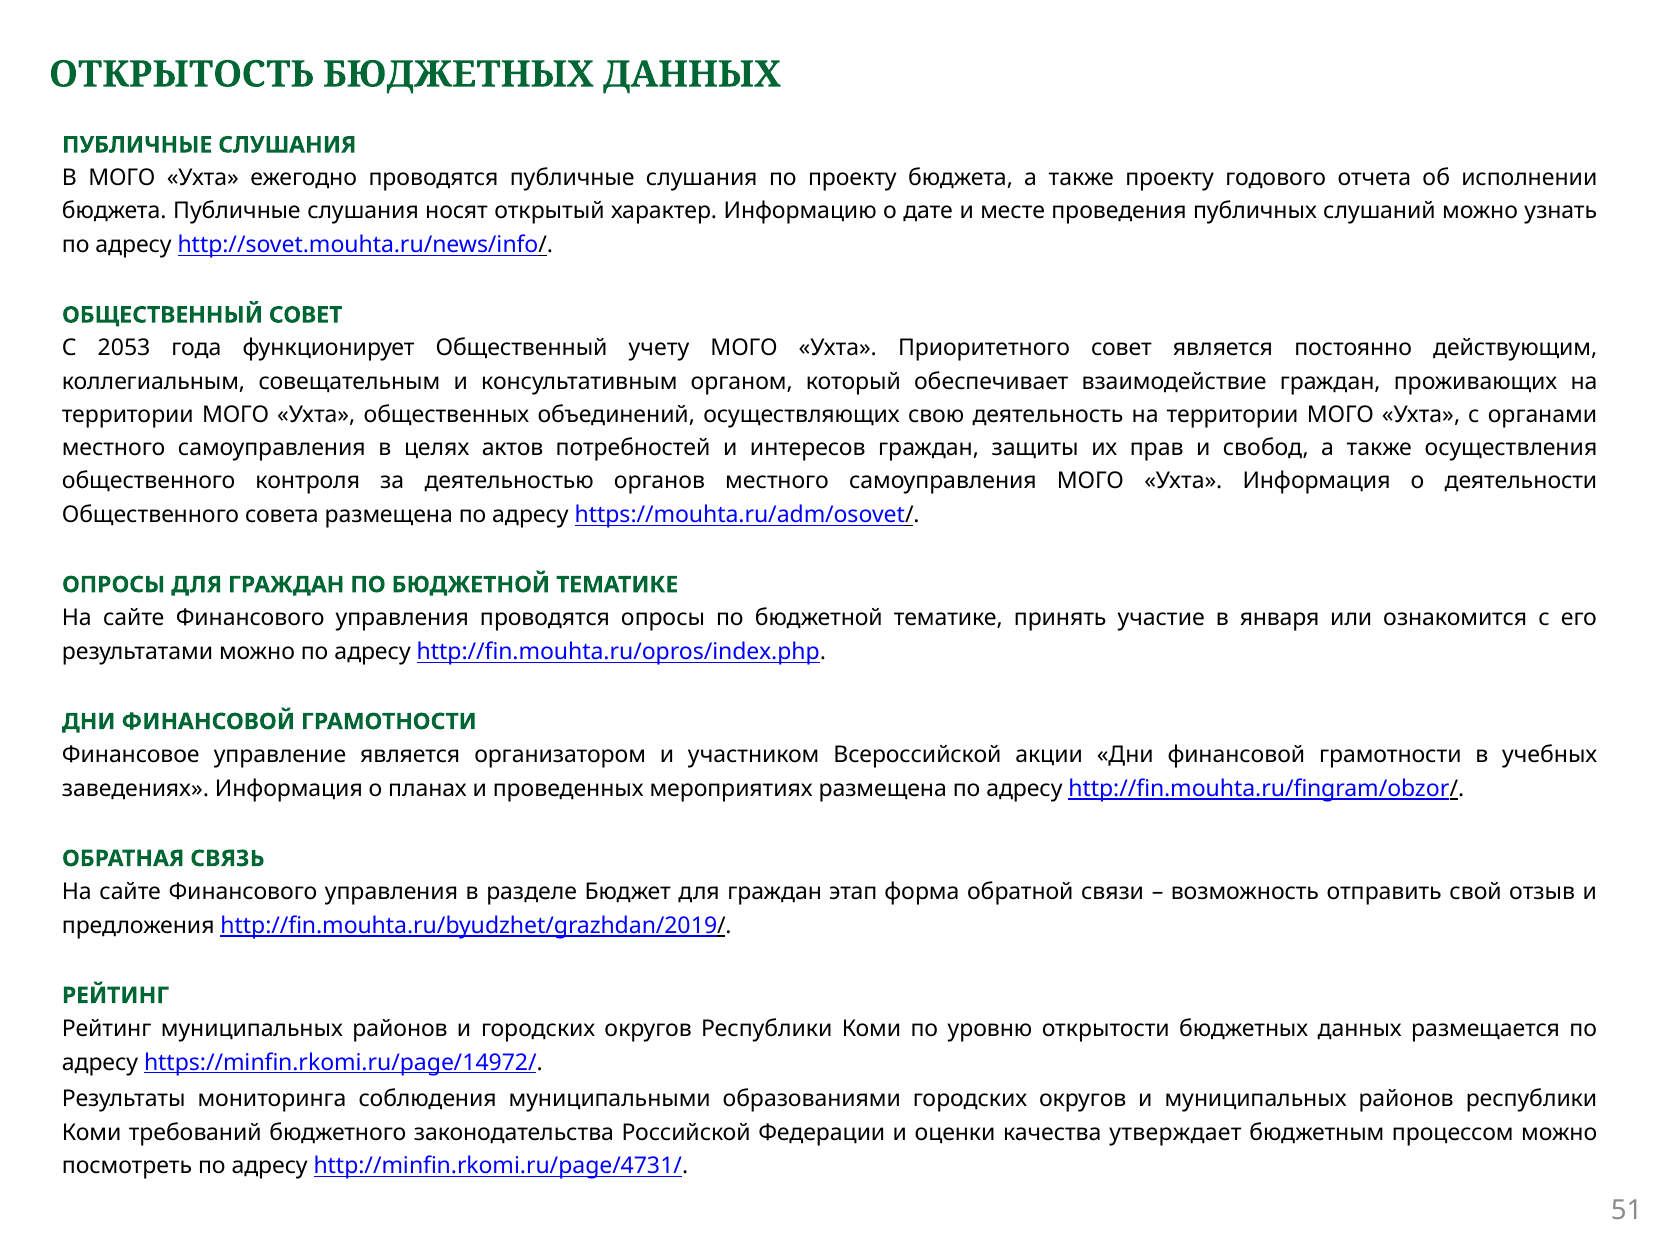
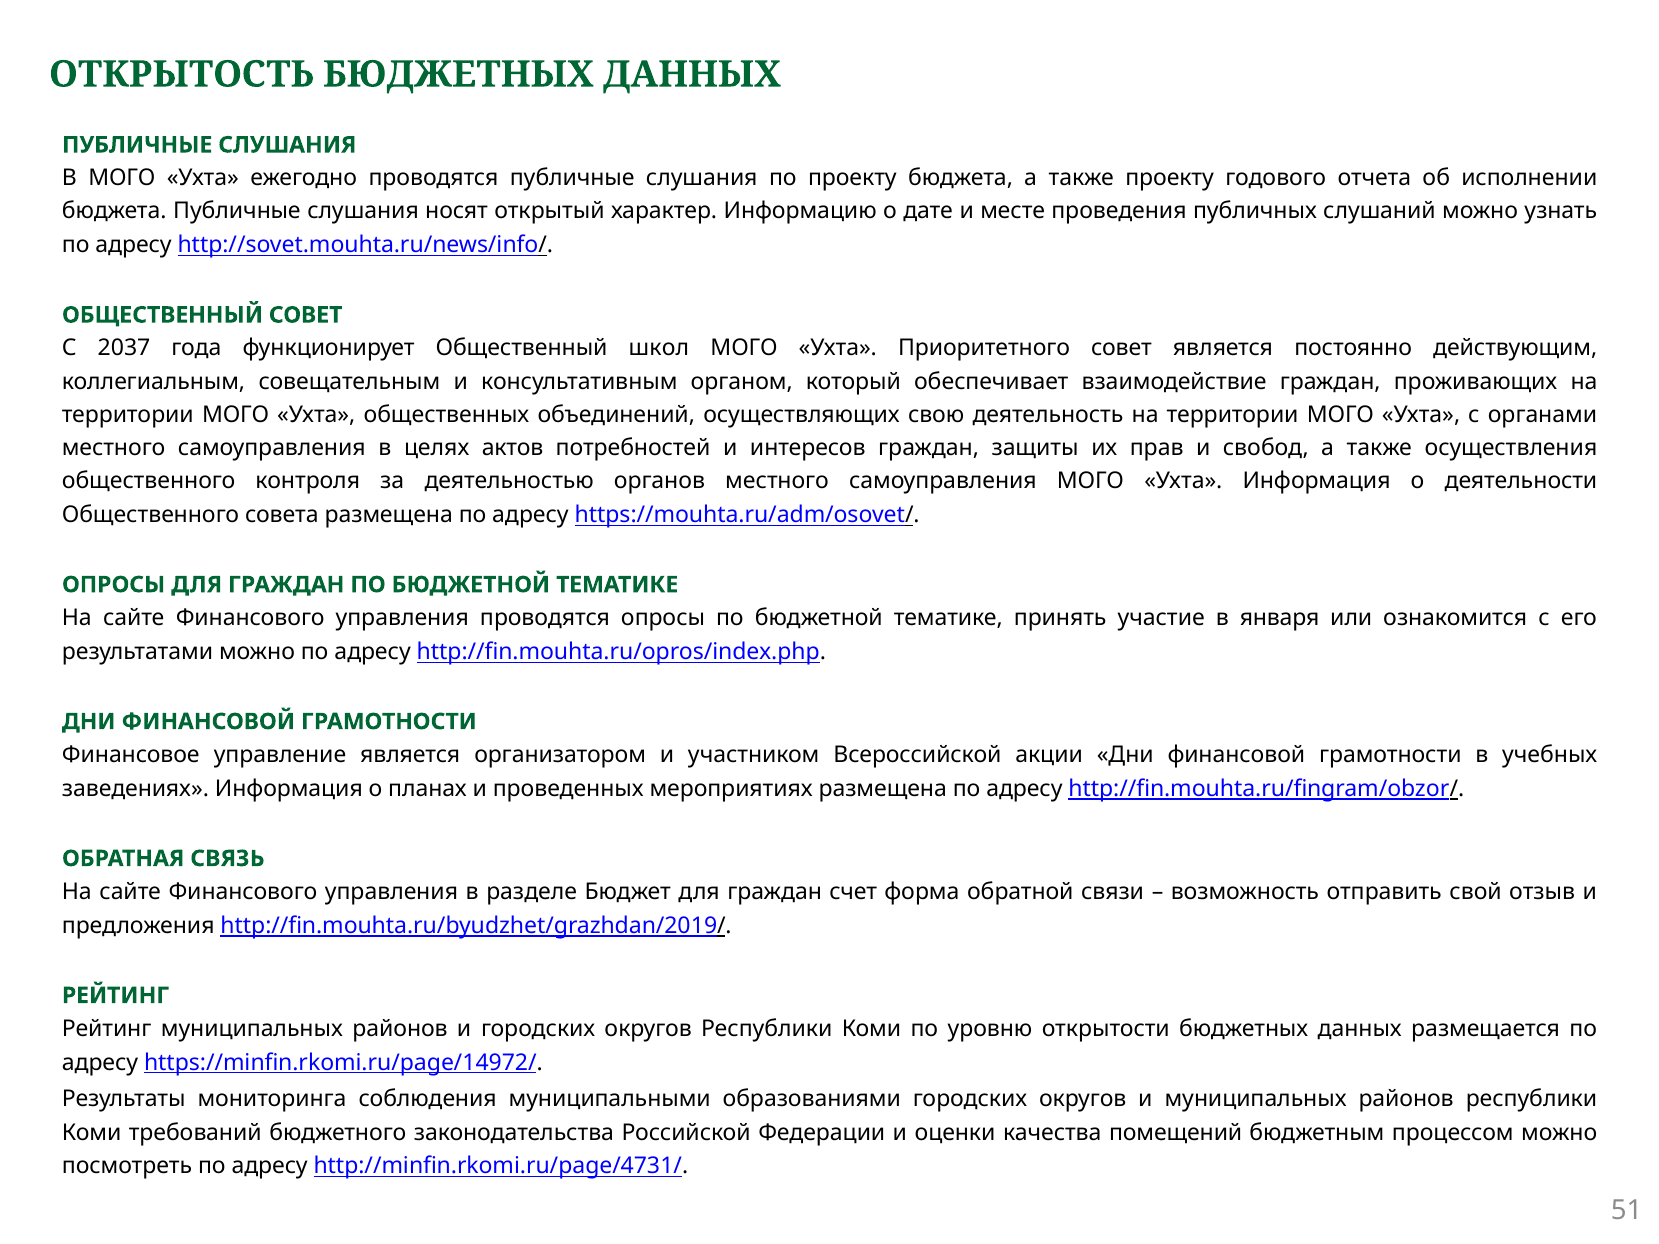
2053: 2053 -> 2037 (124, 348)
учету: учету -> школ (659, 348)
этап: этап -> счет (853, 892)
утверждает: утверждает -> помещений (1176, 1133)
